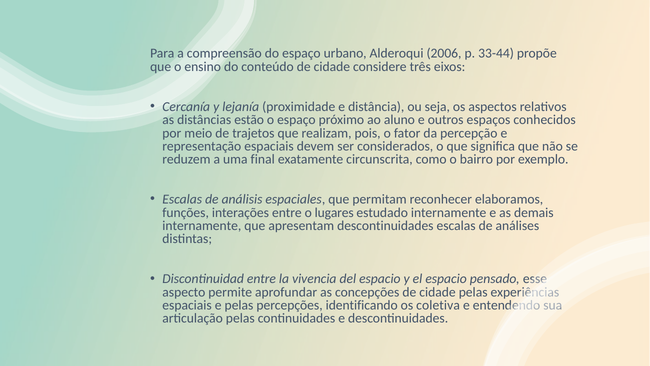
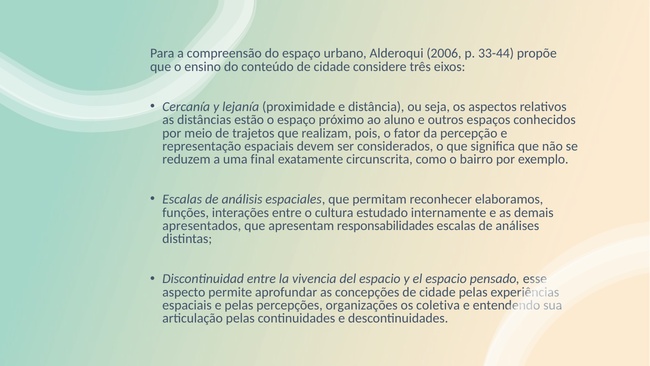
lugares: lugares -> cultura (334, 212)
internamente: internamente -> apresentados (202, 226)
apresentam descontinuidades: descontinuidades -> responsabilidades (385, 226)
identificando: identificando -> organizações (362, 305)
